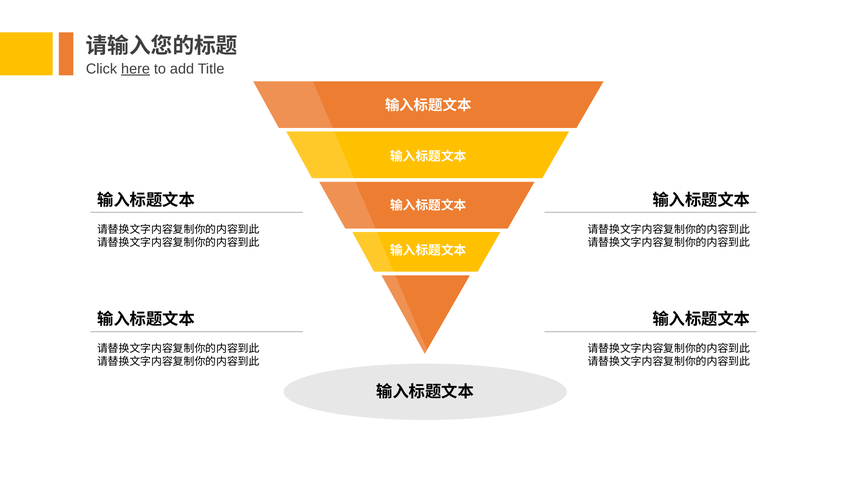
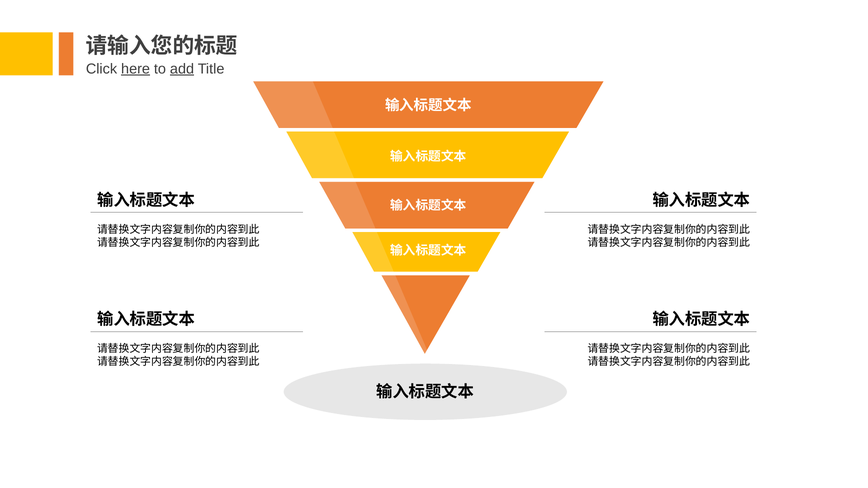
add underline: none -> present (182, 69)
